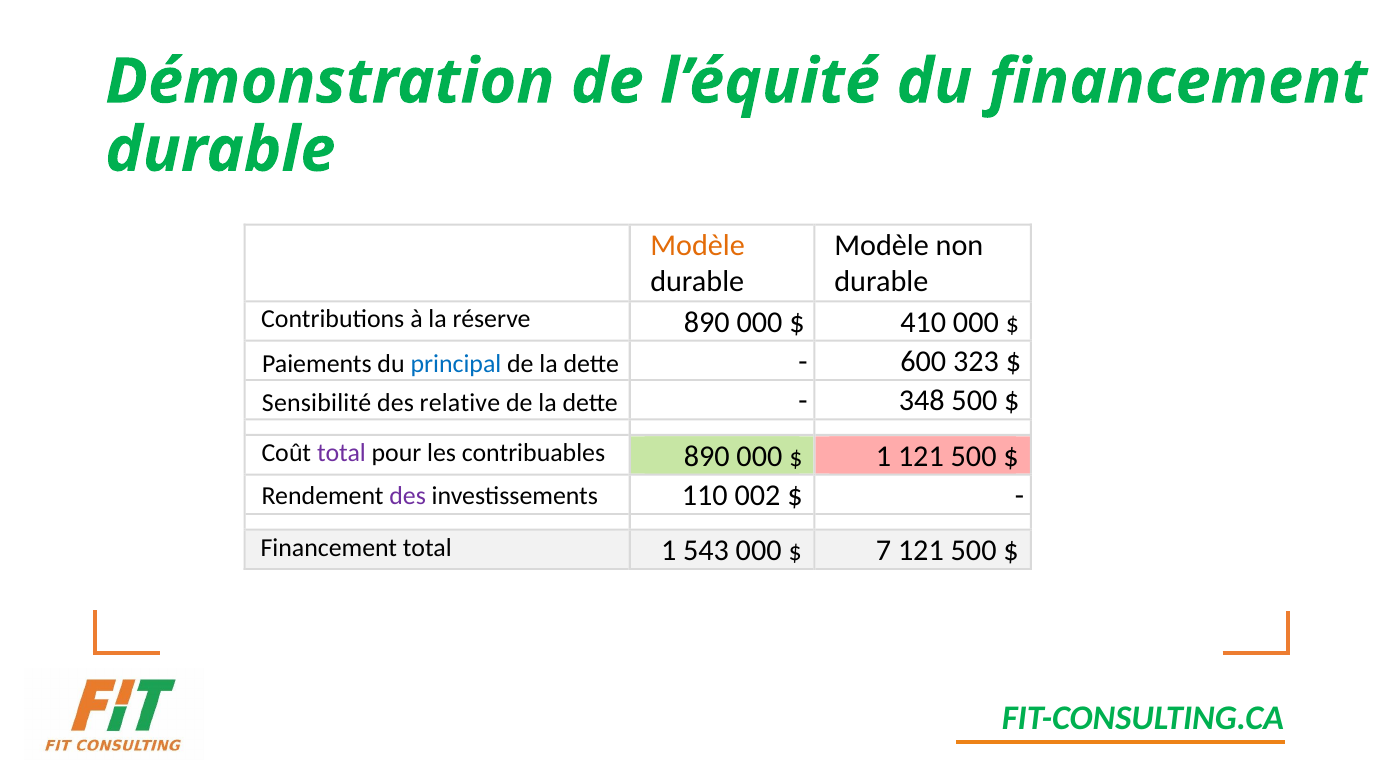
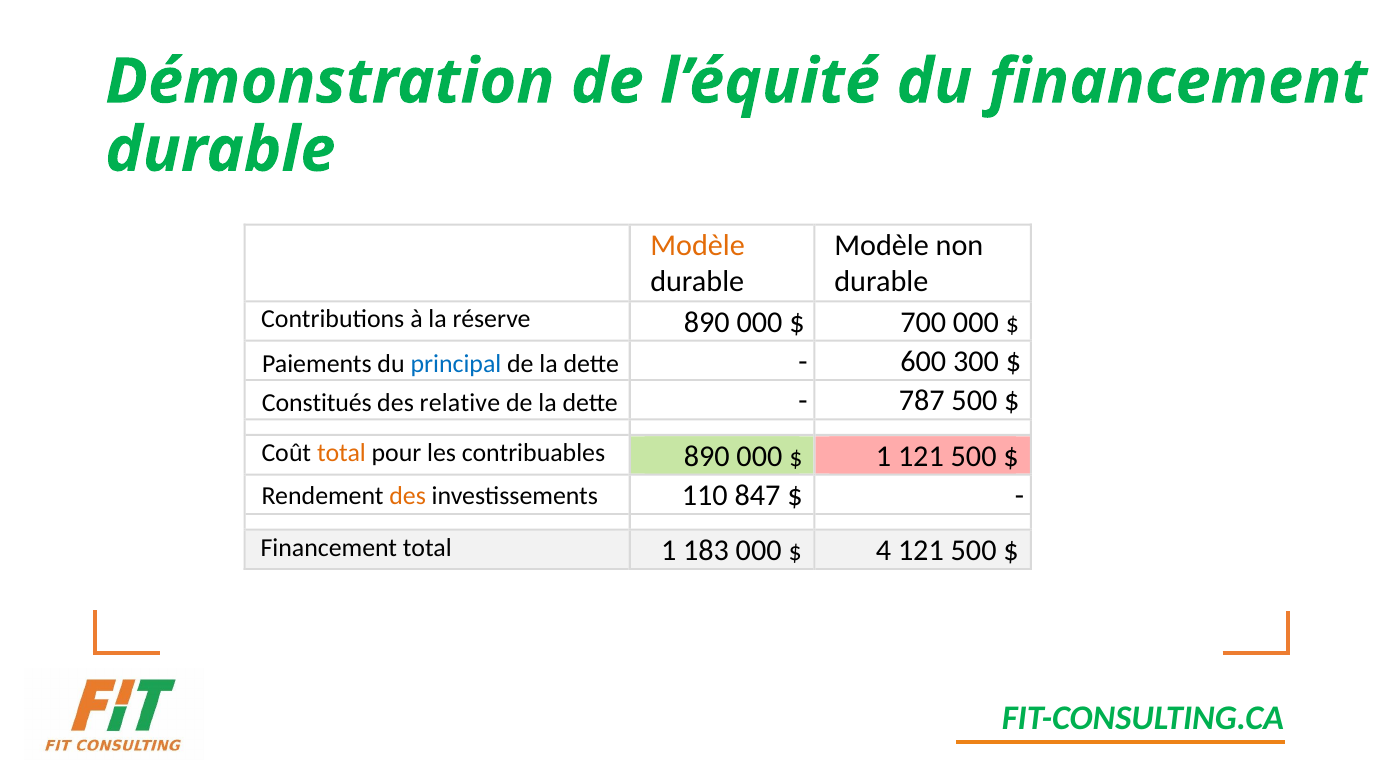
410: 410 -> 700 (923, 322)
323: 323 -> 300 (976, 362)
Sensibilité: Sensibilité -> Constitués (317, 403)
348: 348 -> 787 (922, 401)
total colour: purple -> orange (341, 453)
des colour: purple -> orange (408, 496)
002: 002 -> 847 (758, 496)
543: 543 -> 183 (706, 551)
7: 7 -> 4 (884, 551)
